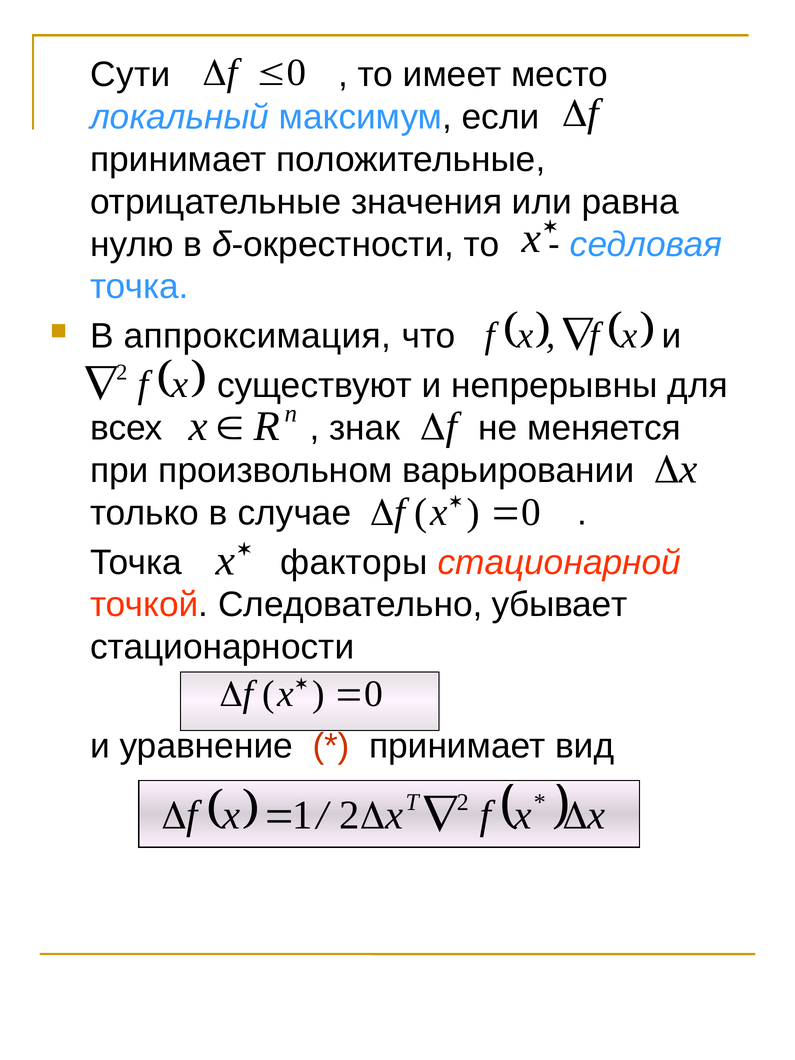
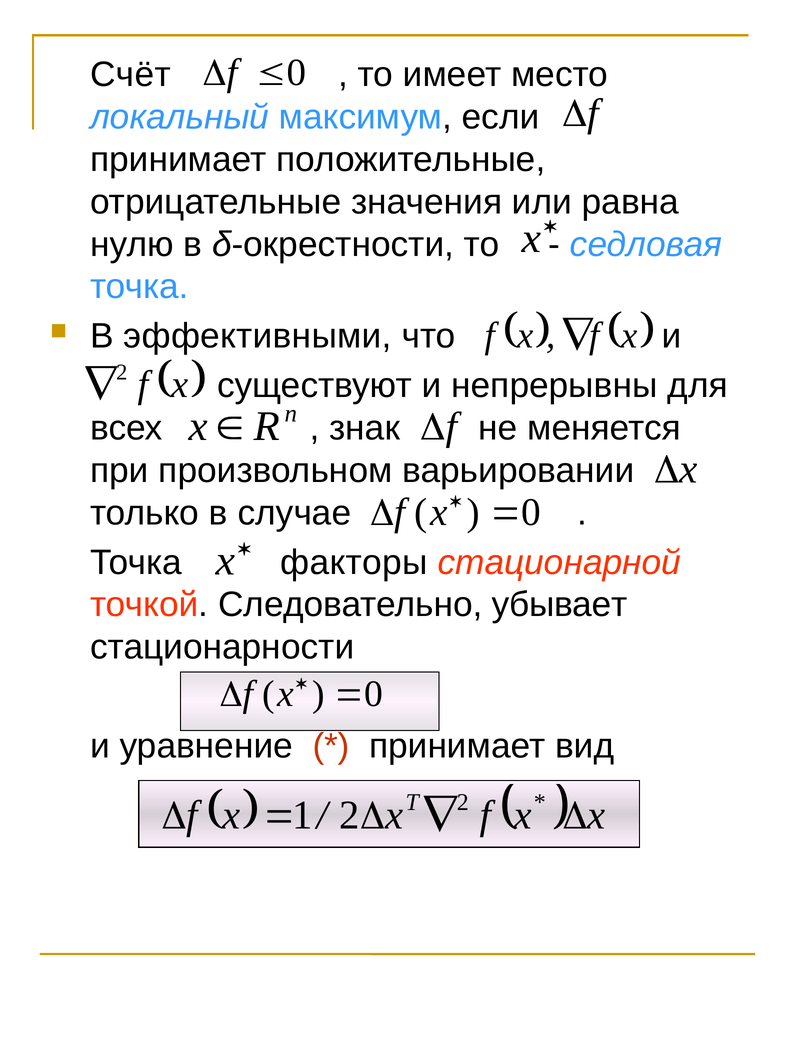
Сути: Сути -> Счёт (131, 75)
аппроксимация: аппроксимация -> эффективными (258, 336)
